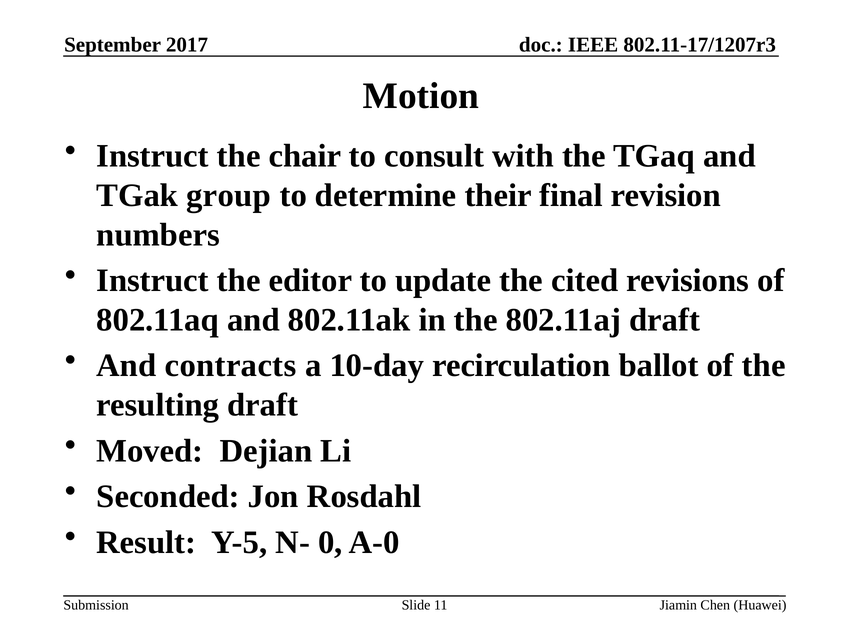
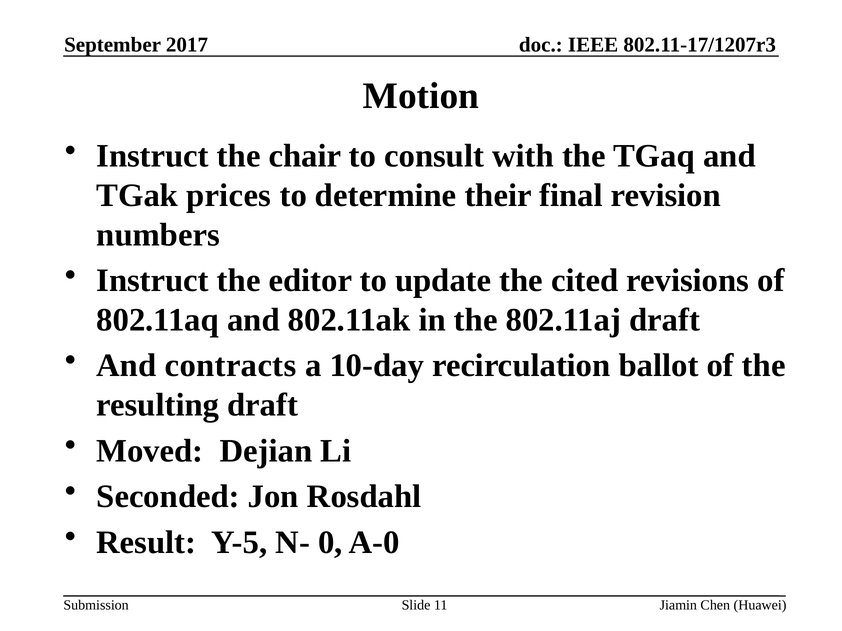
group: group -> prices (229, 196)
